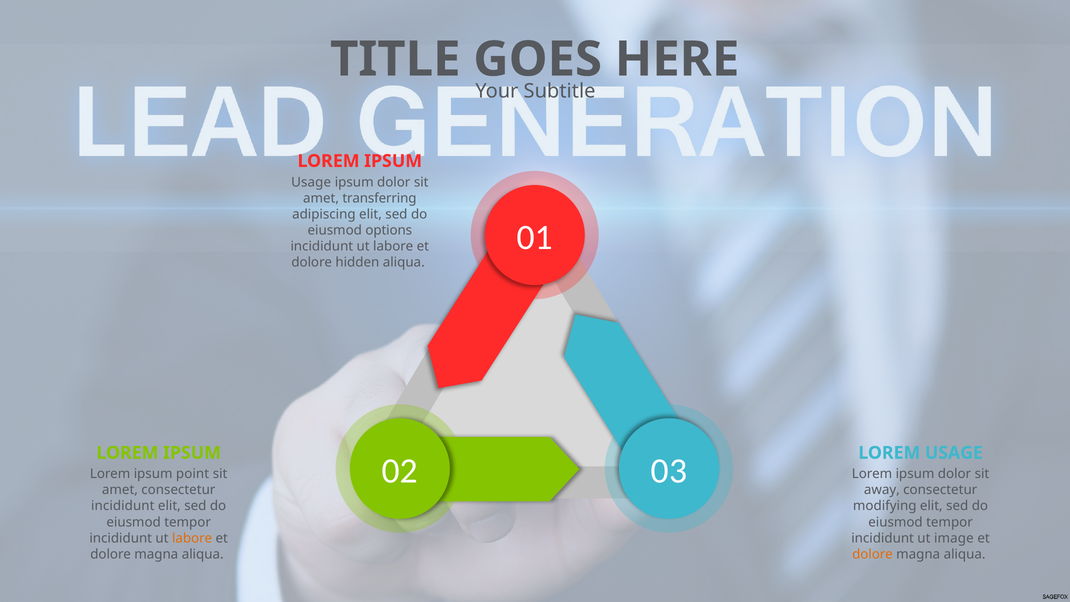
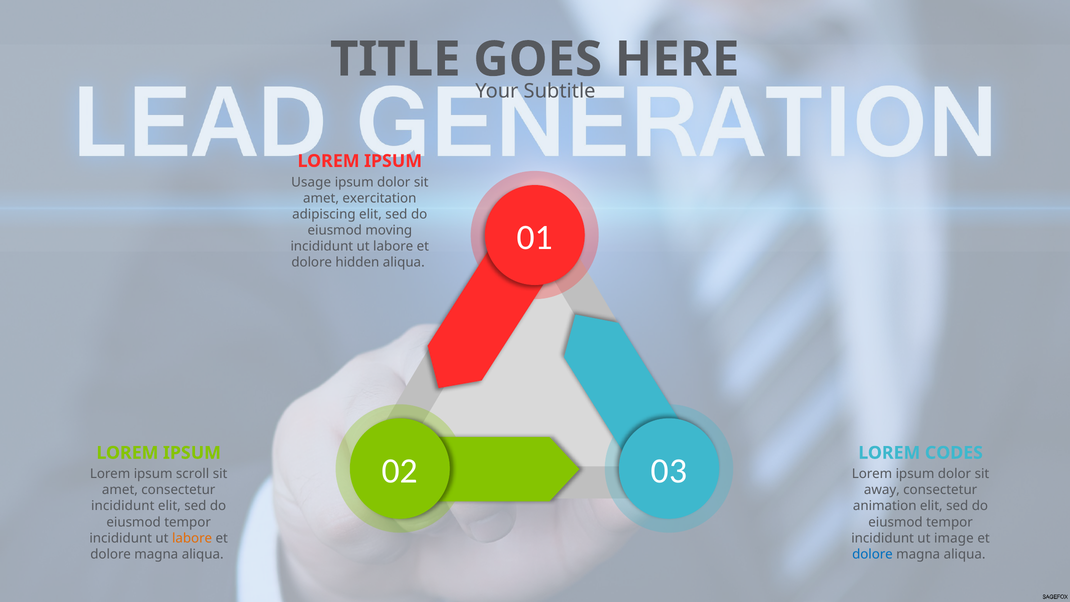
transferring: transferring -> exercitation (379, 198)
options: options -> moving (389, 230)
LOREM USAGE: USAGE -> CODES (954, 453)
point: point -> scroll (193, 474)
modifying: modifying -> animation (885, 506)
dolore colour: orange -> blue (872, 554)
